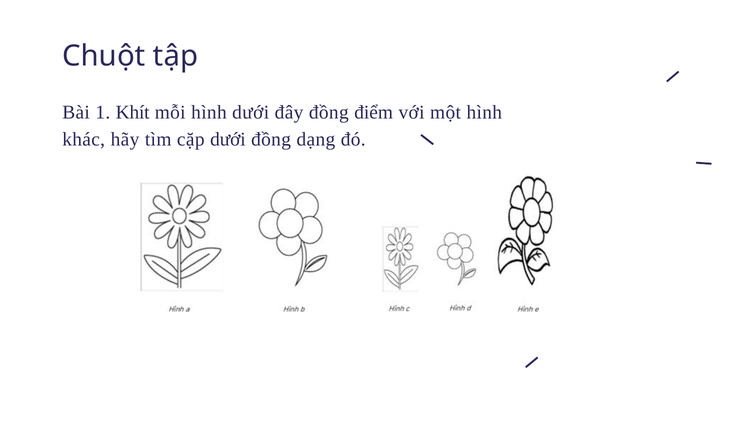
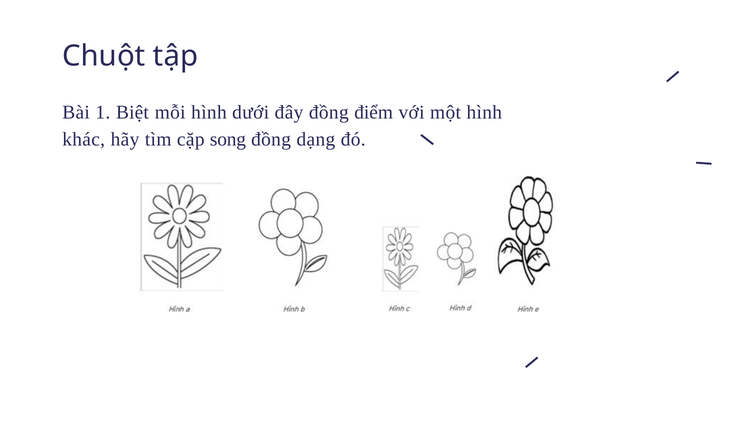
Khít: Khít -> Biệt (132, 112)
cặp dưới: dưới -> song (228, 140)
